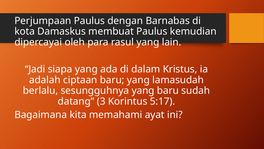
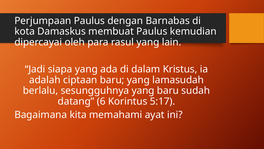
3: 3 -> 6 (101, 101)
